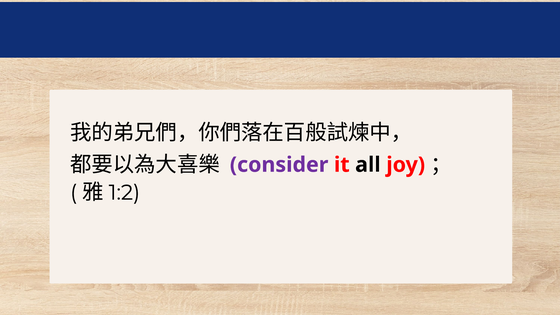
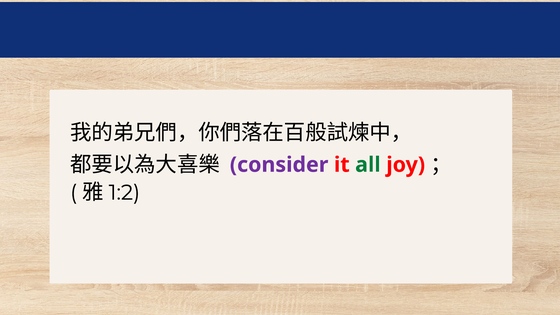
all colour: black -> green (368, 165)
